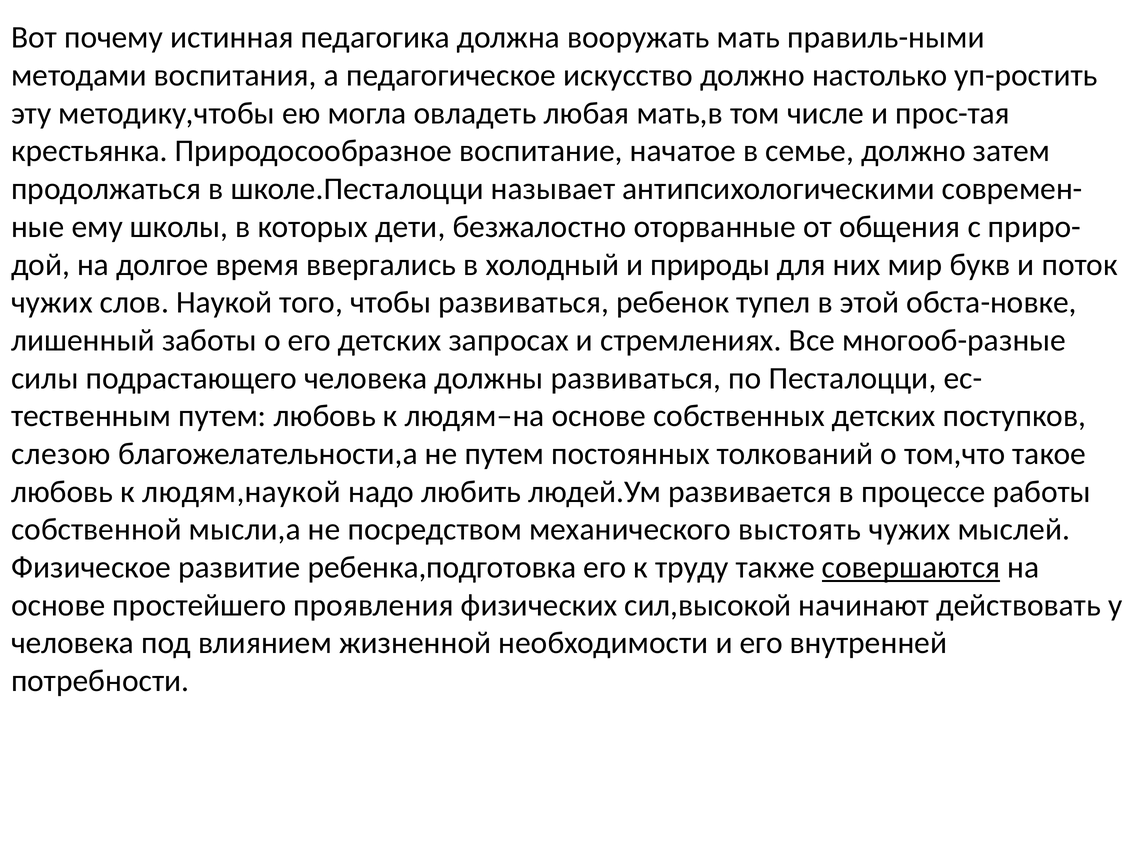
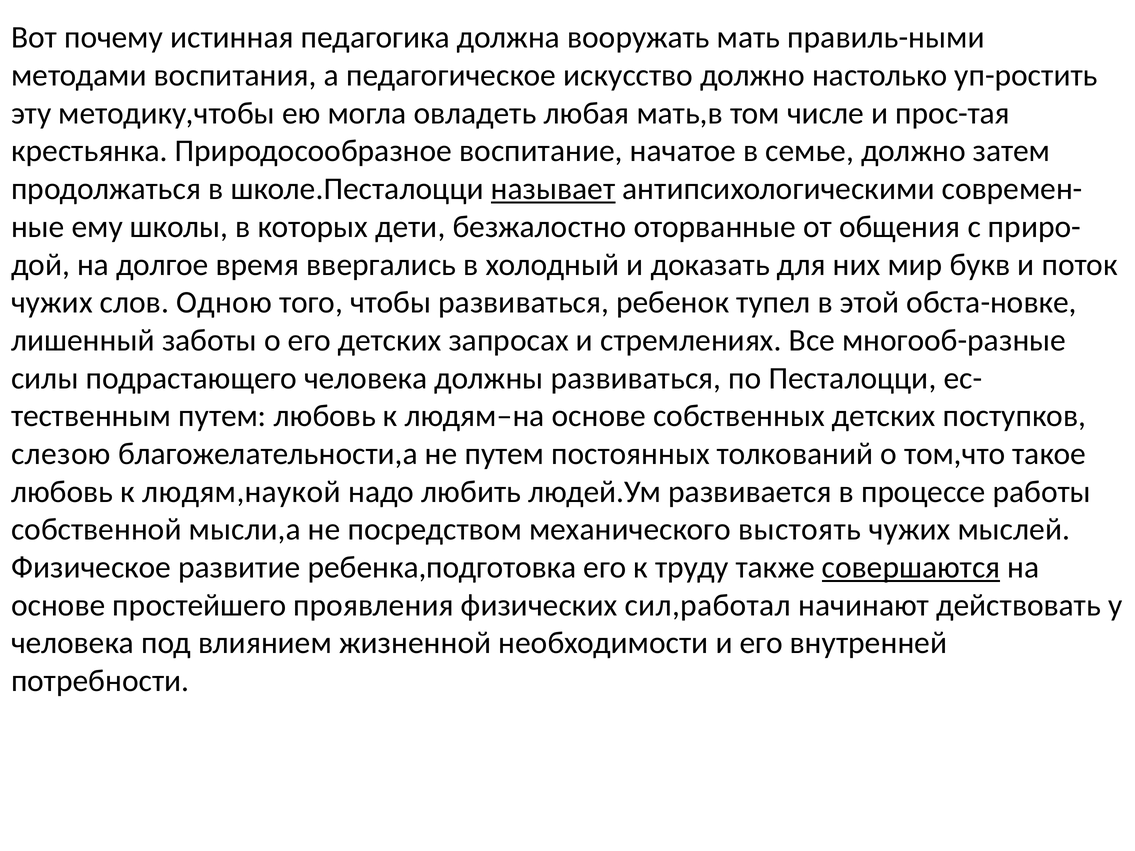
называет underline: none -> present (553, 189)
природы: природы -> доказать (710, 265)
Наукой: Наукой -> Одною (224, 303)
сил,высокой: сил,высокой -> сил,работал (708, 605)
